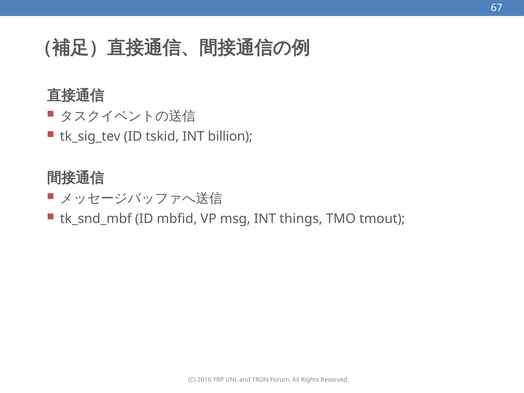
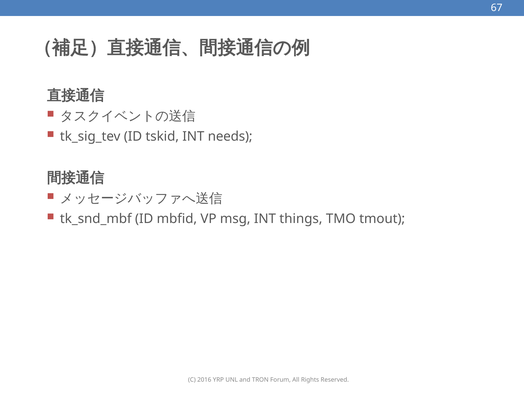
billion: billion -> needs (230, 136)
